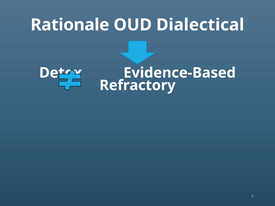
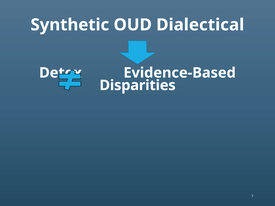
Rationale: Rationale -> Synthetic (70, 25)
Refractory: Refractory -> Disparities (138, 85)
